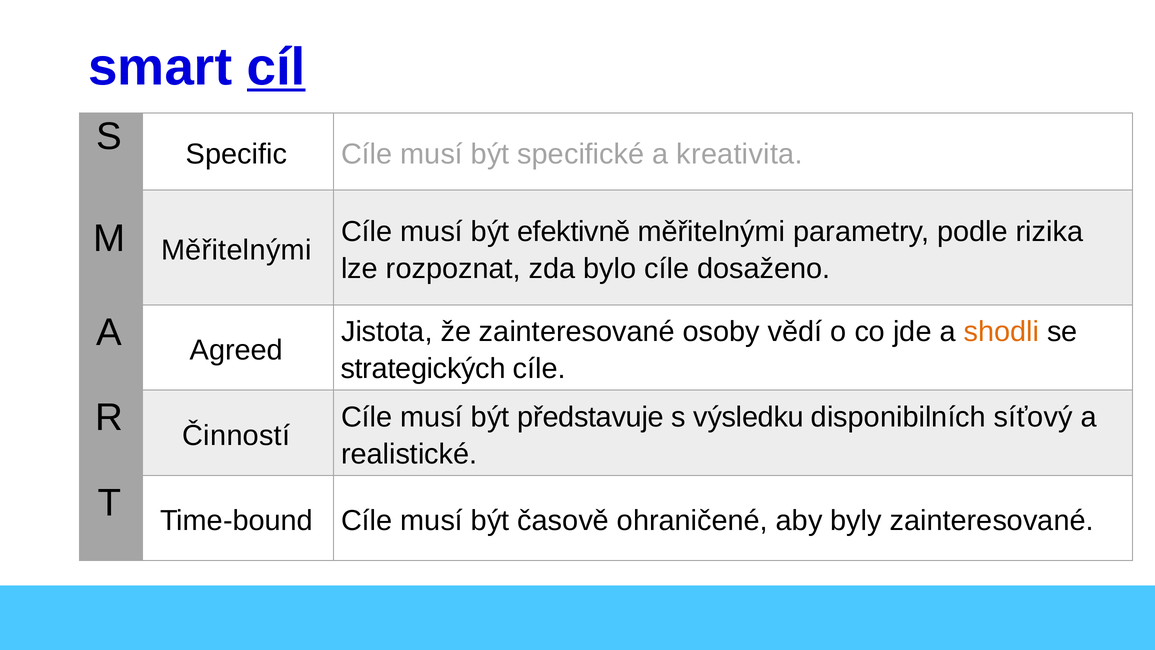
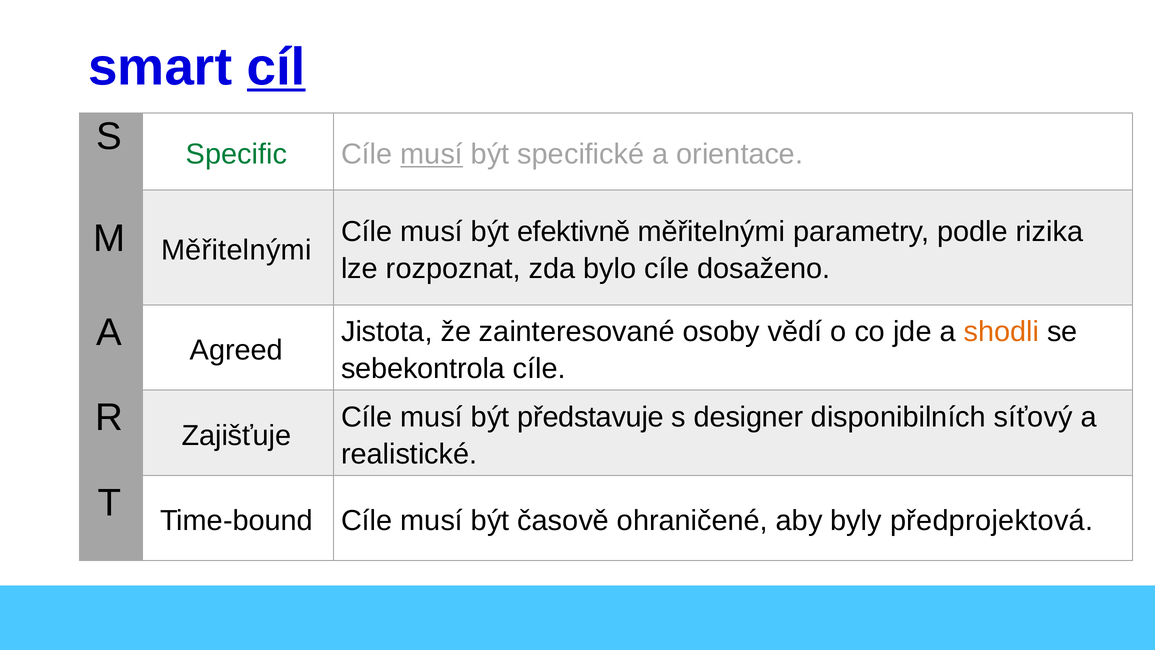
Specific colour: black -> green (236, 154)
musí underline: none -> present (432, 154)
kreativita: kreativita -> orientace (740, 154)
strategických: strategických -> sebekontrola (423, 369)
Činností: Činností -> Zajišťuje (237, 435)
výsledku: výsledku -> designer (749, 417)
byly zainteresované: zainteresované -> předprojektová (992, 521)
